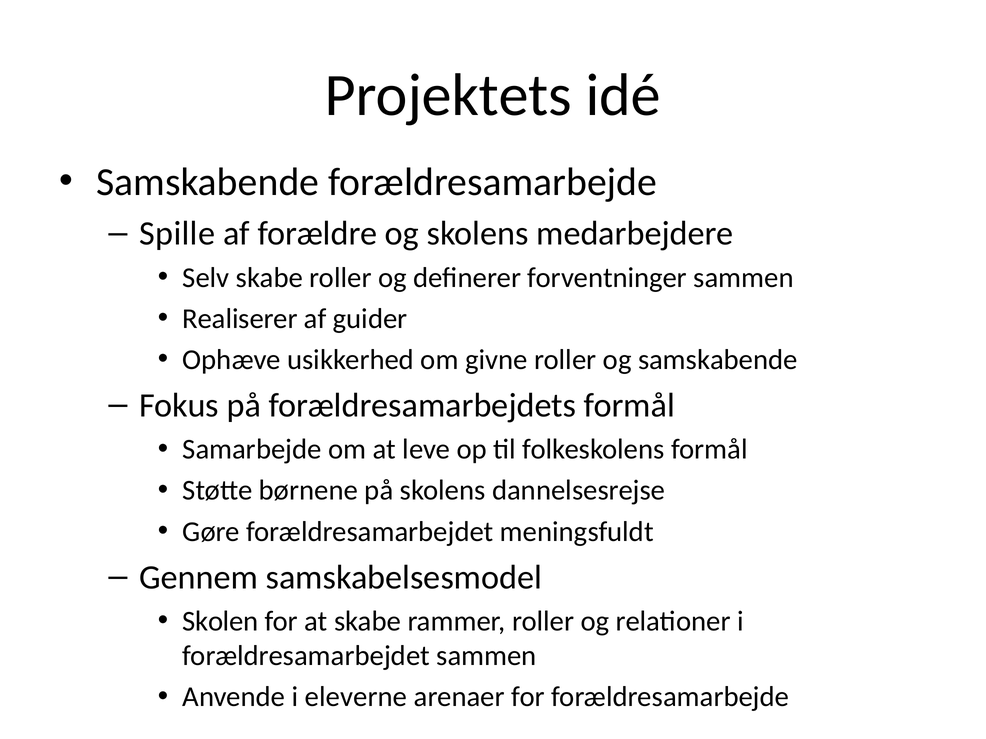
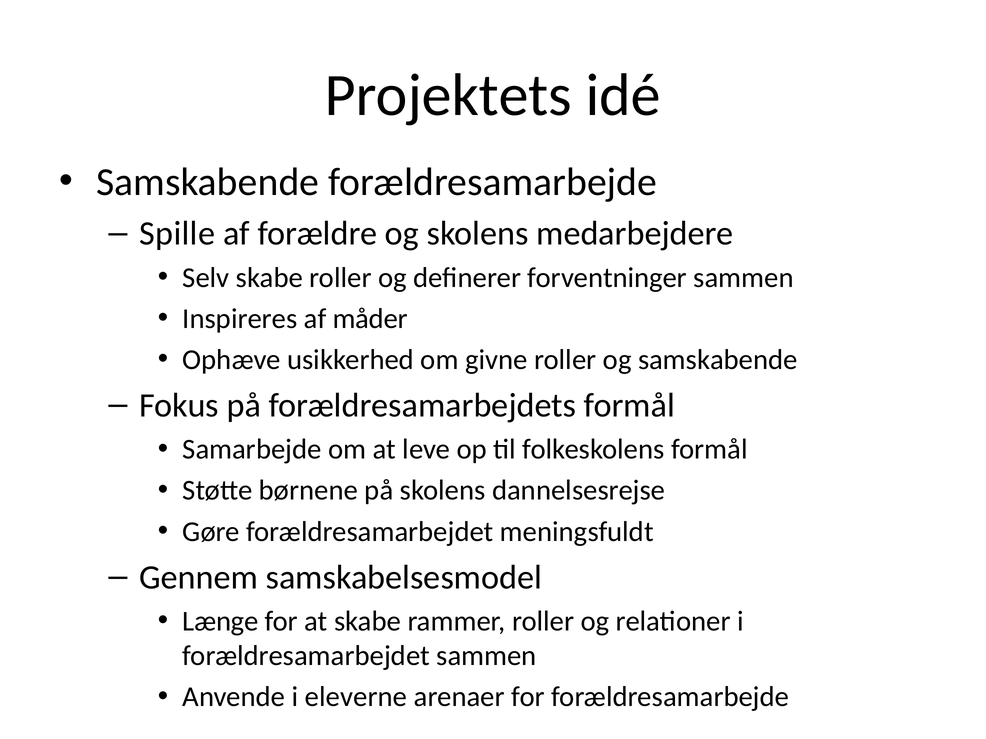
Realiserer: Realiserer -> Inspireres (240, 319)
guider: guider -> måder (370, 319)
Skolen: Skolen -> Længe (220, 622)
